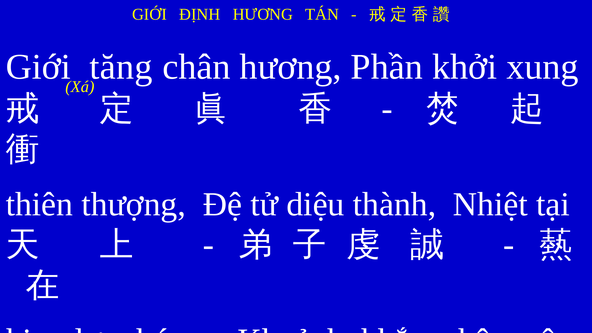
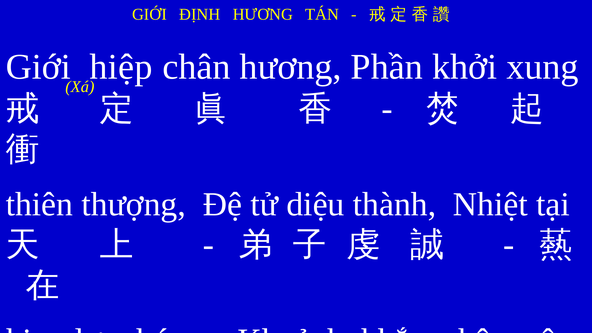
tăng: tăng -> hiệp (121, 67)
